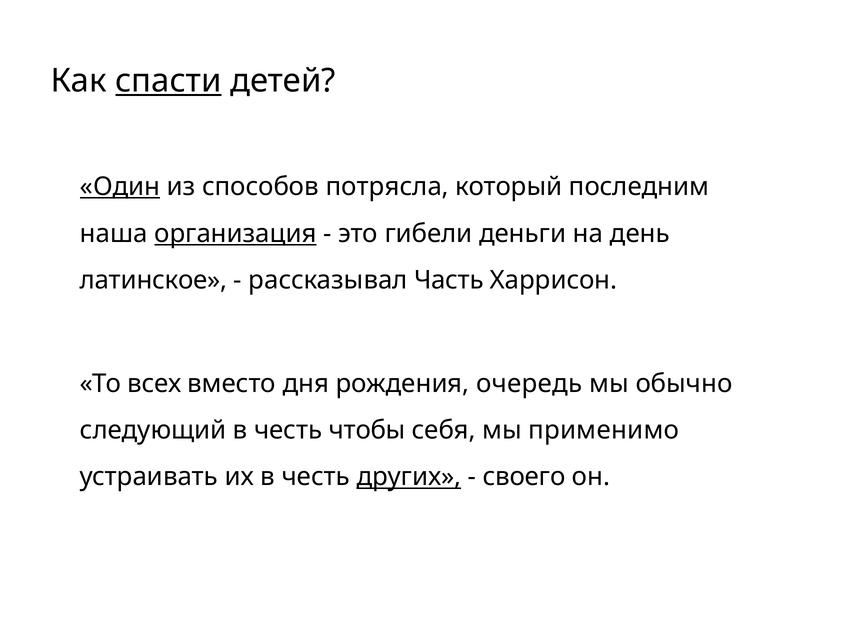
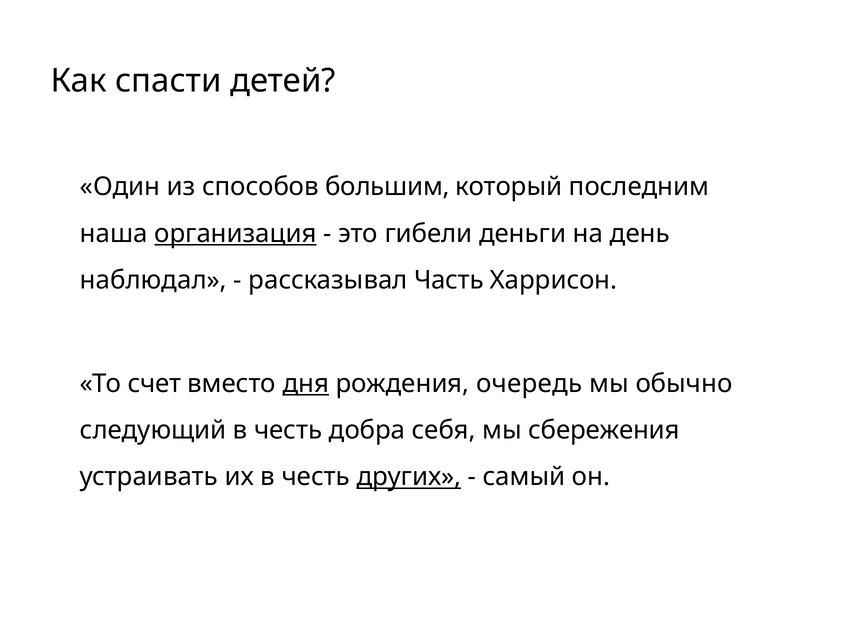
спасти underline: present -> none (168, 81)
Один underline: present -> none (120, 186)
потрясла: потрясла -> большим (387, 186)
латинское: латинское -> наблюдал (153, 280)
всех: всех -> счет (154, 383)
дня underline: none -> present (306, 383)
чтобы: чтобы -> добра (367, 430)
применимо: применимо -> сбережения (604, 430)
своего: своего -> самый (524, 476)
